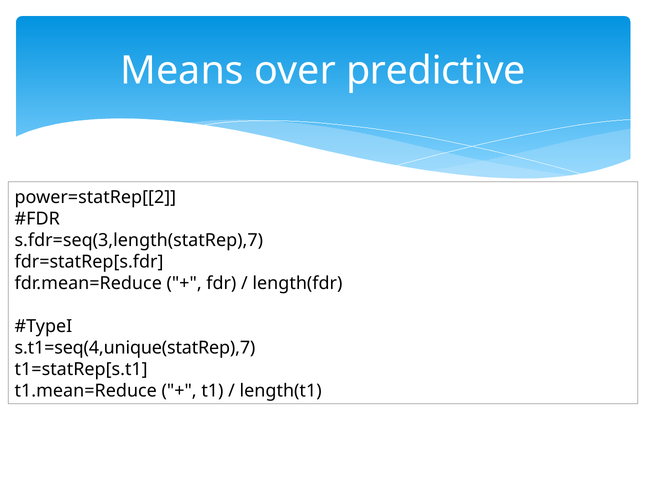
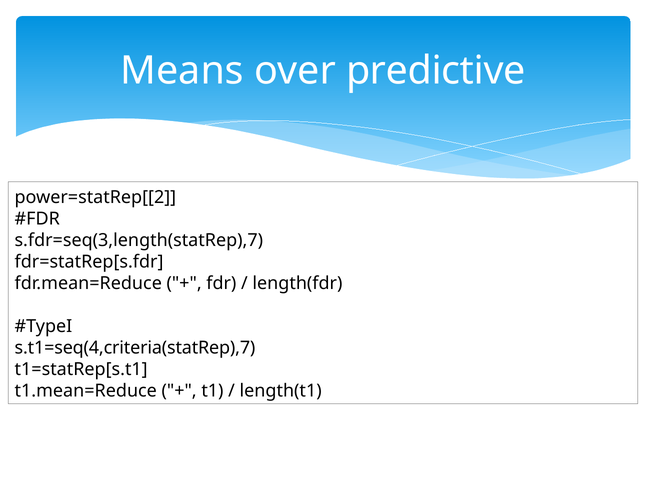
s.t1=seq(4,unique(statRep),7: s.t1=seq(4,unique(statRep),7 -> s.t1=seq(4,criteria(statRep),7 (135, 348)
